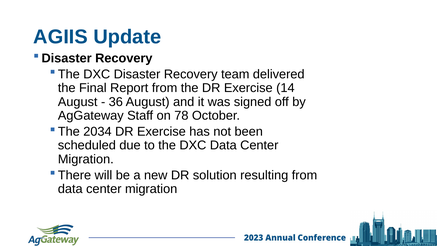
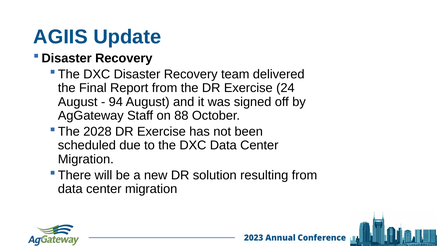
14: 14 -> 24 (285, 88)
36: 36 -> 94 (116, 102)
78: 78 -> 88 (181, 116)
2034: 2034 -> 2028 (97, 132)
